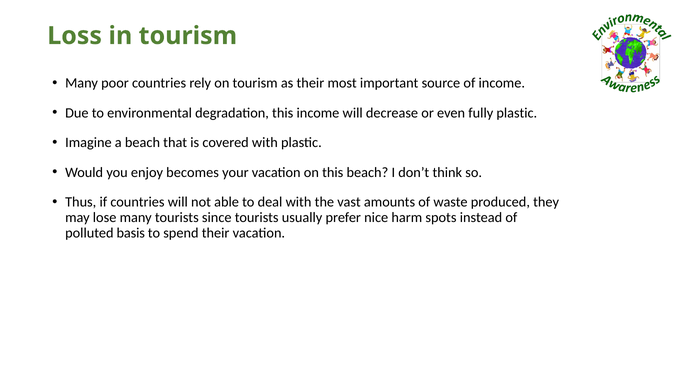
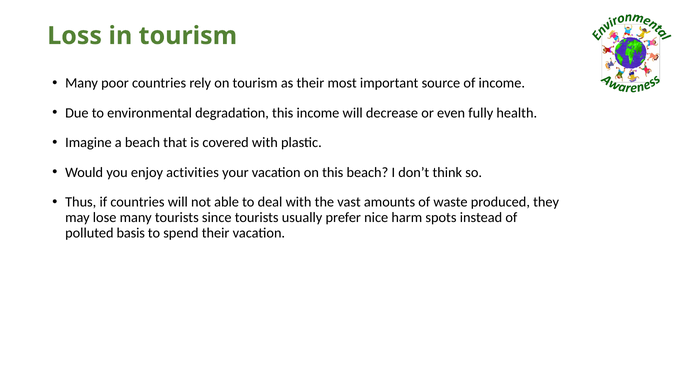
fully plastic: plastic -> health (517, 113)
becomes: becomes -> activities (193, 172)
